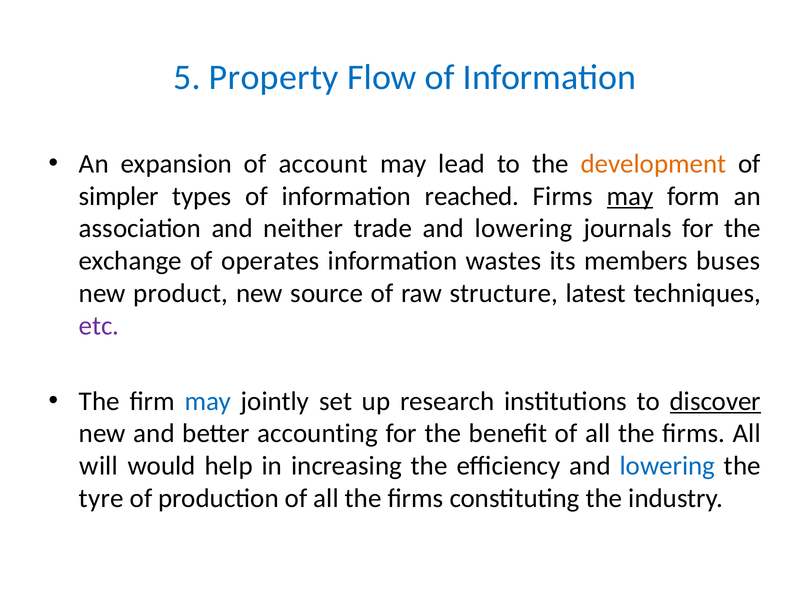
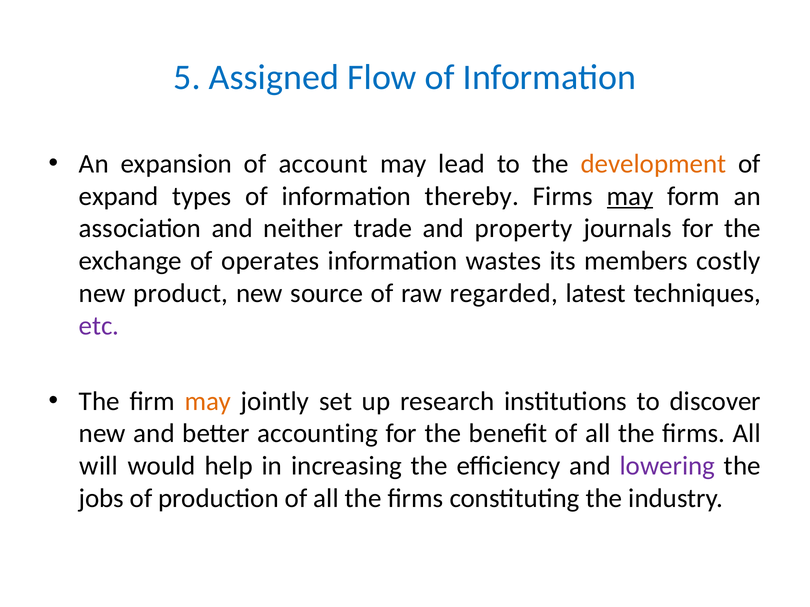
Property: Property -> Assigned (274, 77)
simpler: simpler -> expand (119, 196)
reached: reached -> thereby (472, 196)
trade and lowering: lowering -> property (524, 229)
buses: buses -> costly (728, 261)
structure: structure -> regarded (504, 293)
may colour: blue -> orange (208, 401)
discover underline: present -> none (715, 401)
lowering colour: blue -> purple (667, 466)
tyre: tyre -> jobs (101, 499)
